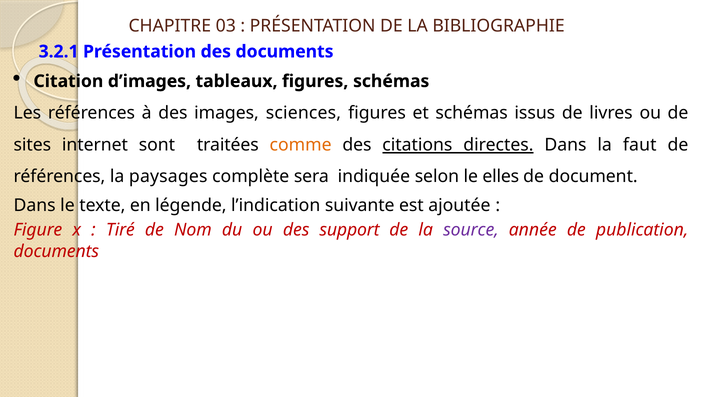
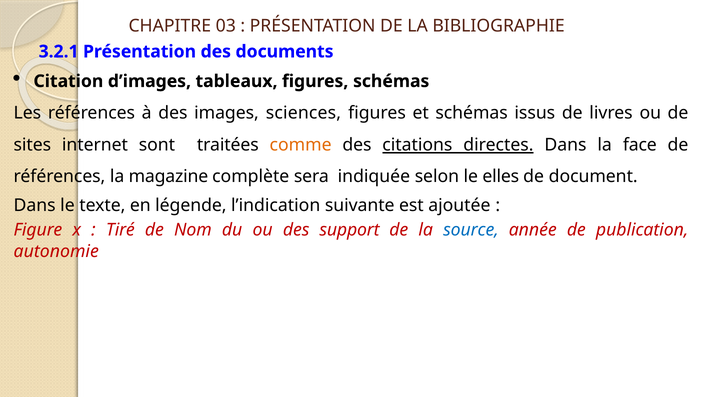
faut: faut -> face (640, 145)
paysages: paysages -> magazine (168, 176)
source colour: purple -> blue (471, 230)
documents: documents -> autonomie (56, 251)
